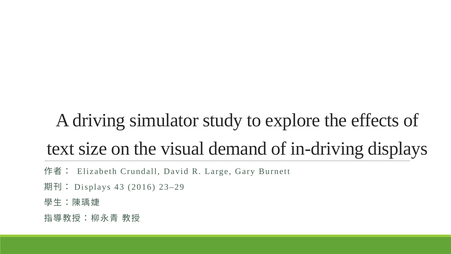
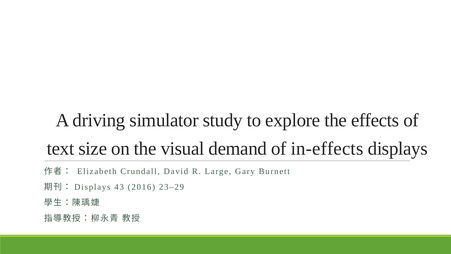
in-driving: in-driving -> in-effects (327, 148)
